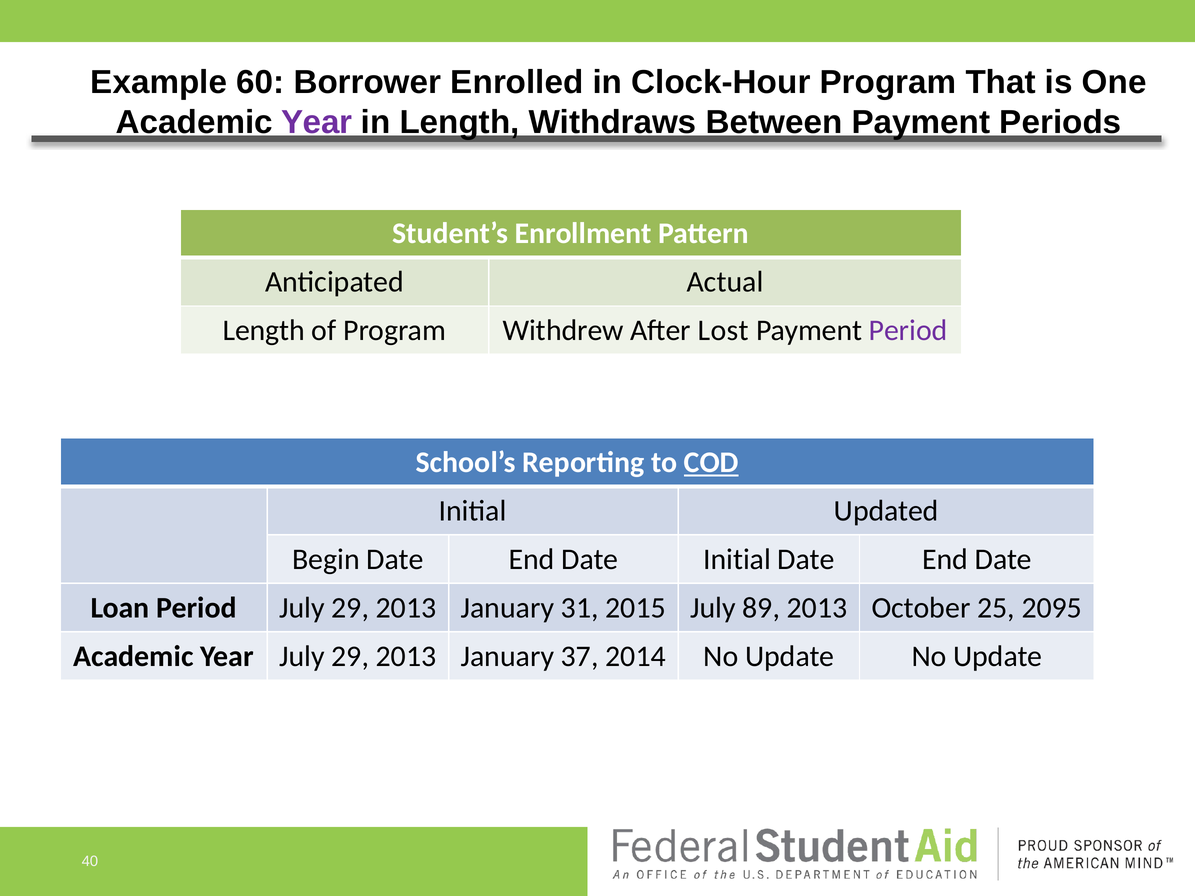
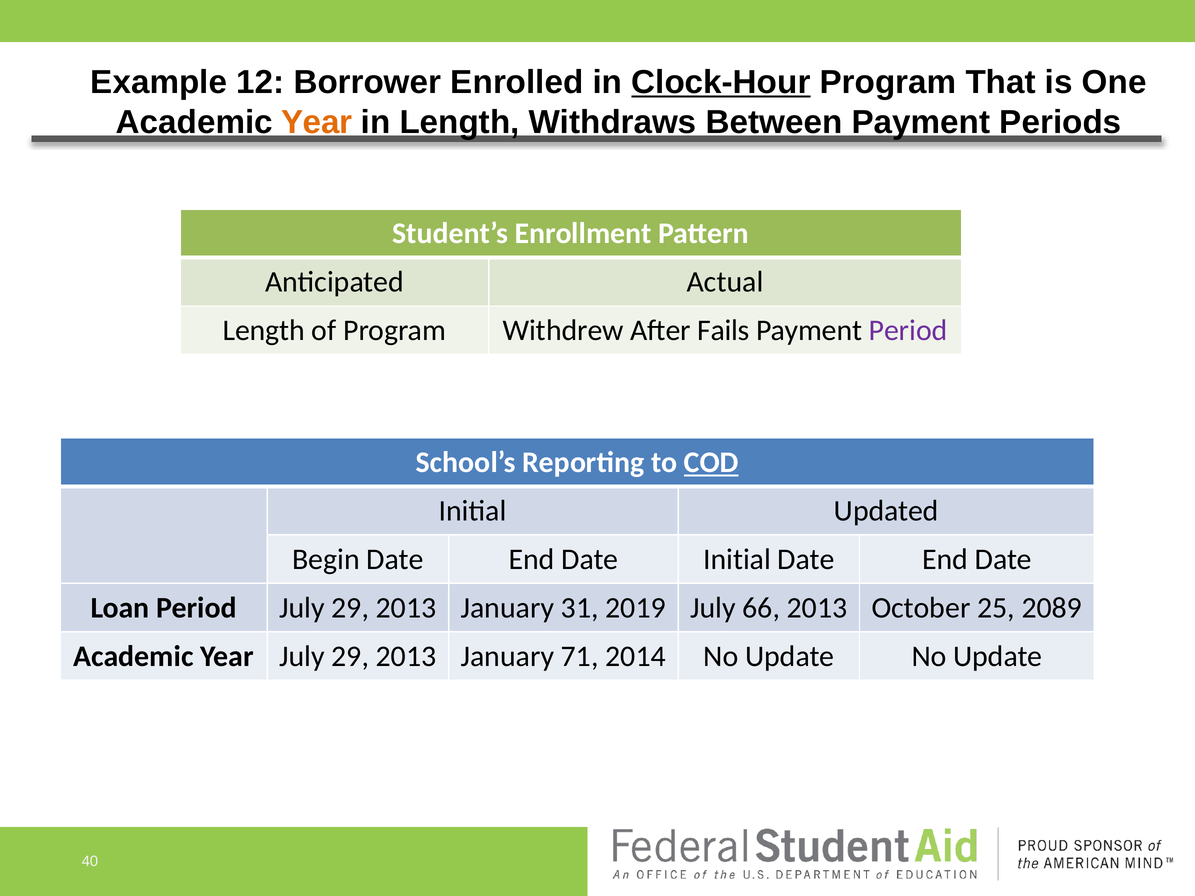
60: 60 -> 12 (260, 82)
Clock-Hour underline: none -> present (721, 82)
Year colour: purple -> orange (317, 122)
Lost: Lost -> Fails (724, 331)
2015: 2015 -> 2019 (636, 608)
89: 89 -> 66 (761, 608)
2095: 2095 -> 2089 (1052, 608)
37: 37 -> 71 (580, 657)
